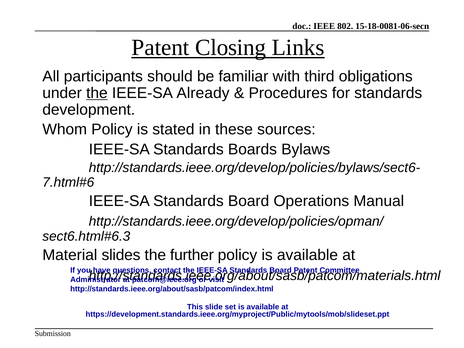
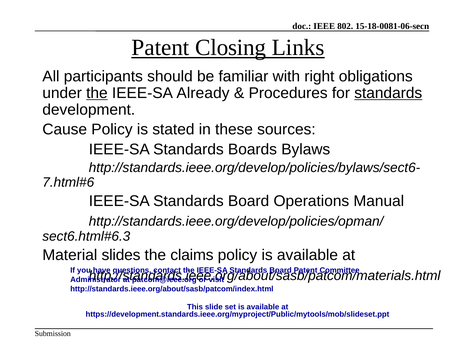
third: third -> right (319, 76)
standards underline: none -> present (388, 93)
Whom: Whom -> Cause (65, 130)
further: further -> claims (192, 255)
